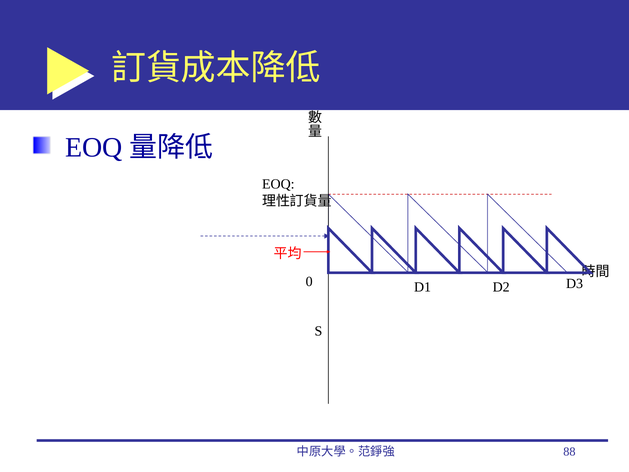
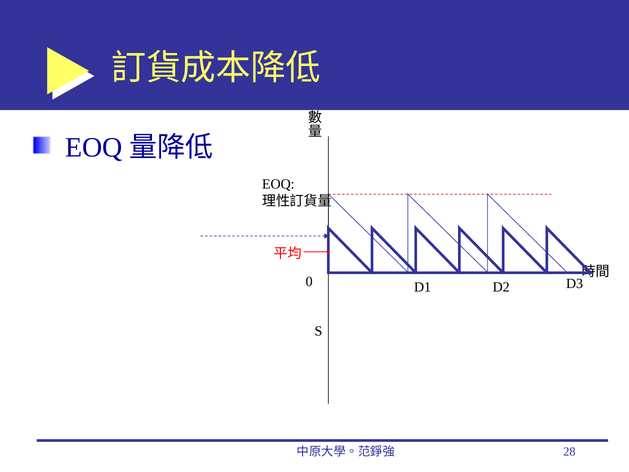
88: 88 -> 28 (569, 452)
